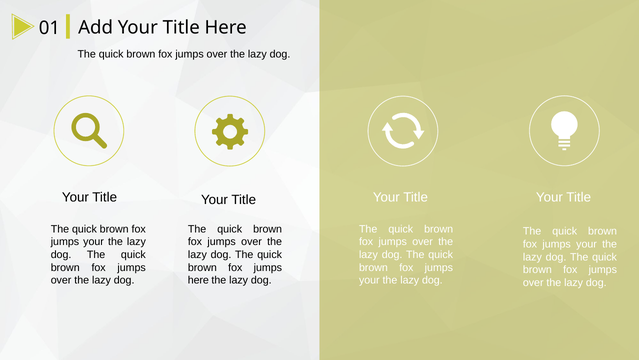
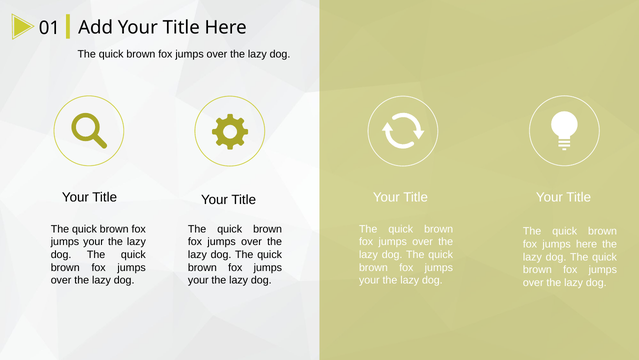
your: your -> here (587, 244)
here: here -> your (198, 280)
